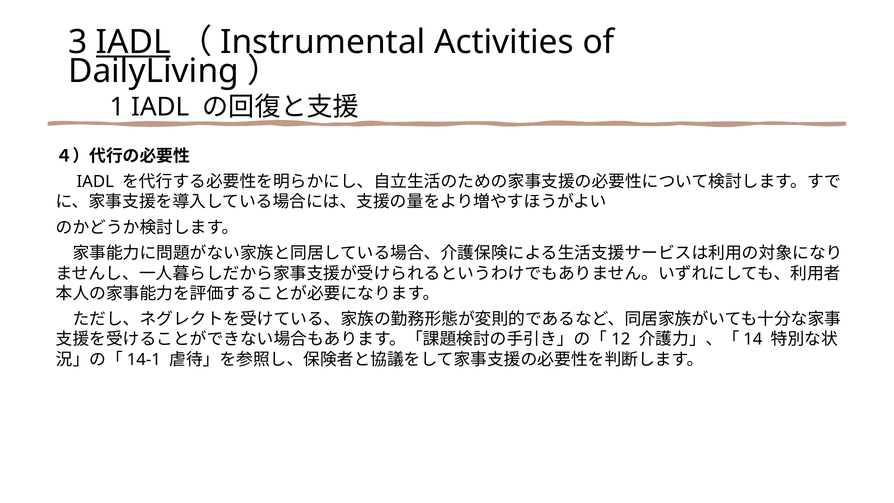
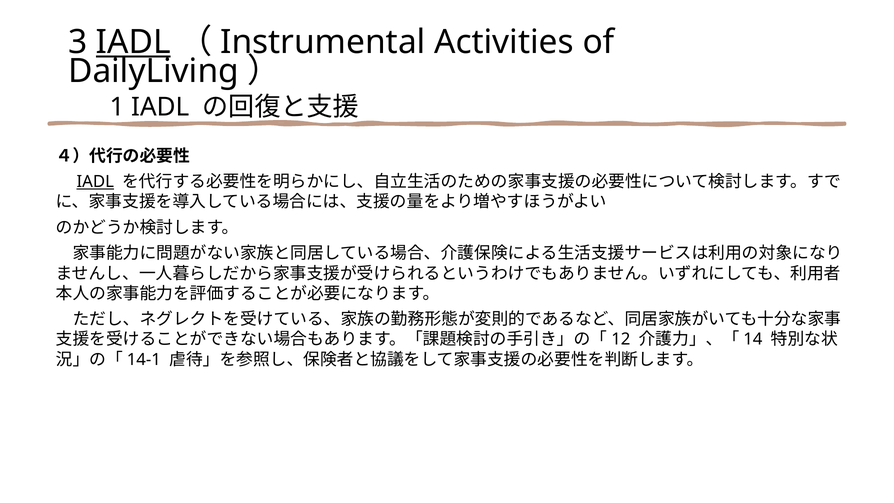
IADL underline: none -> present (95, 182)
